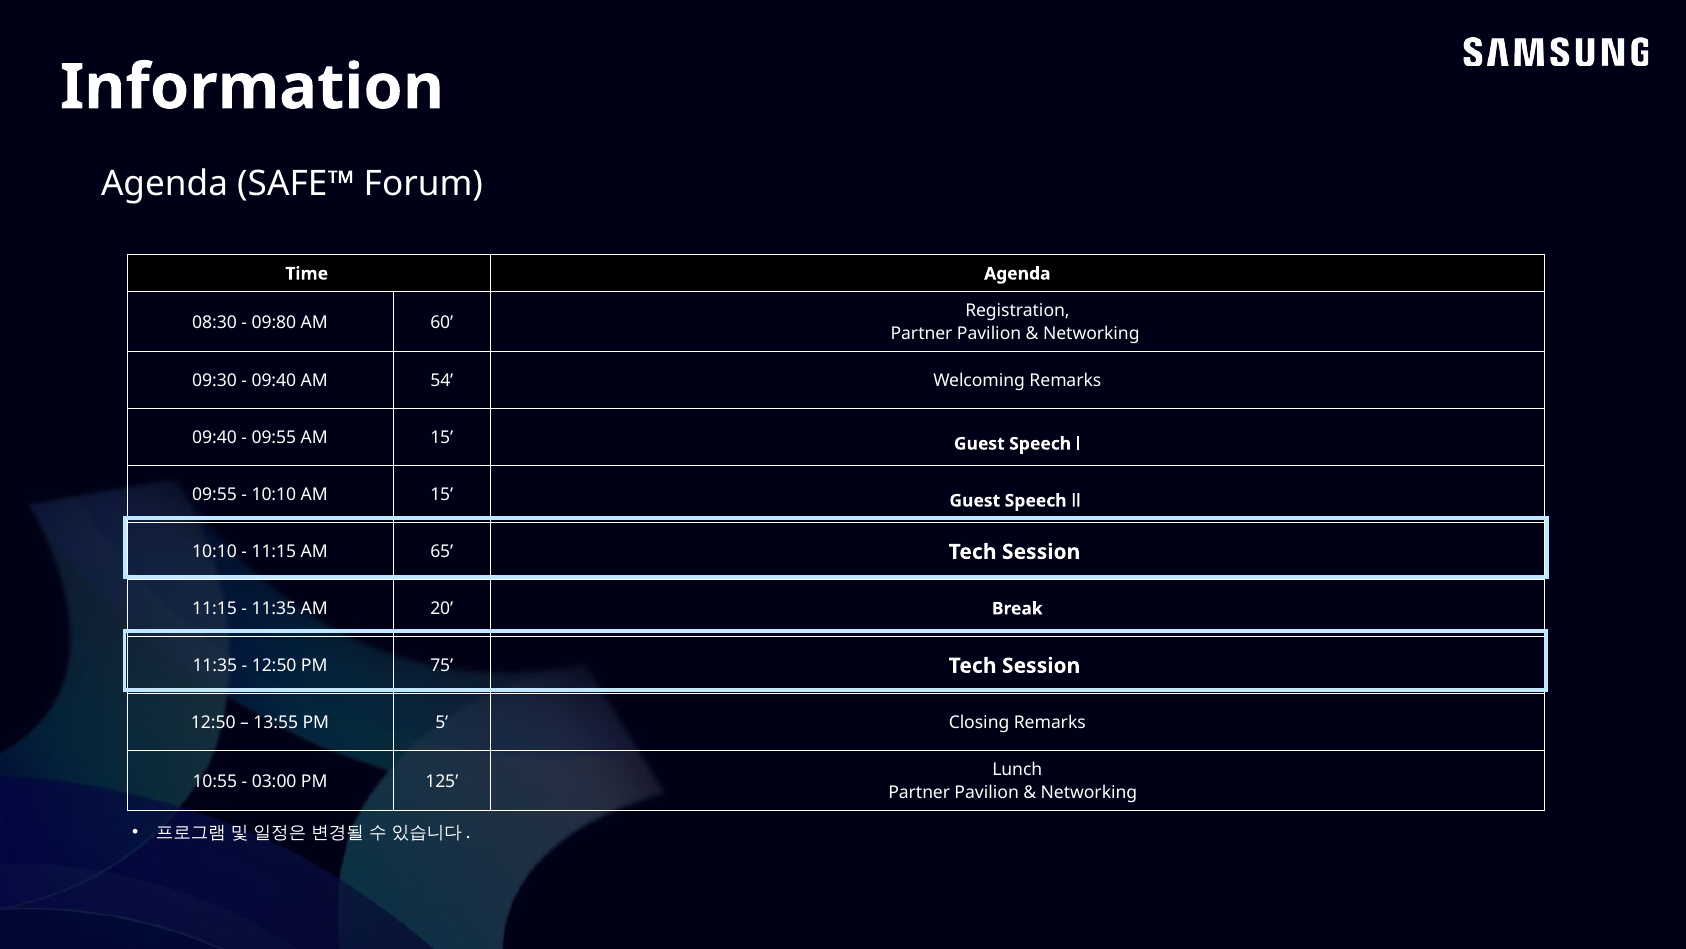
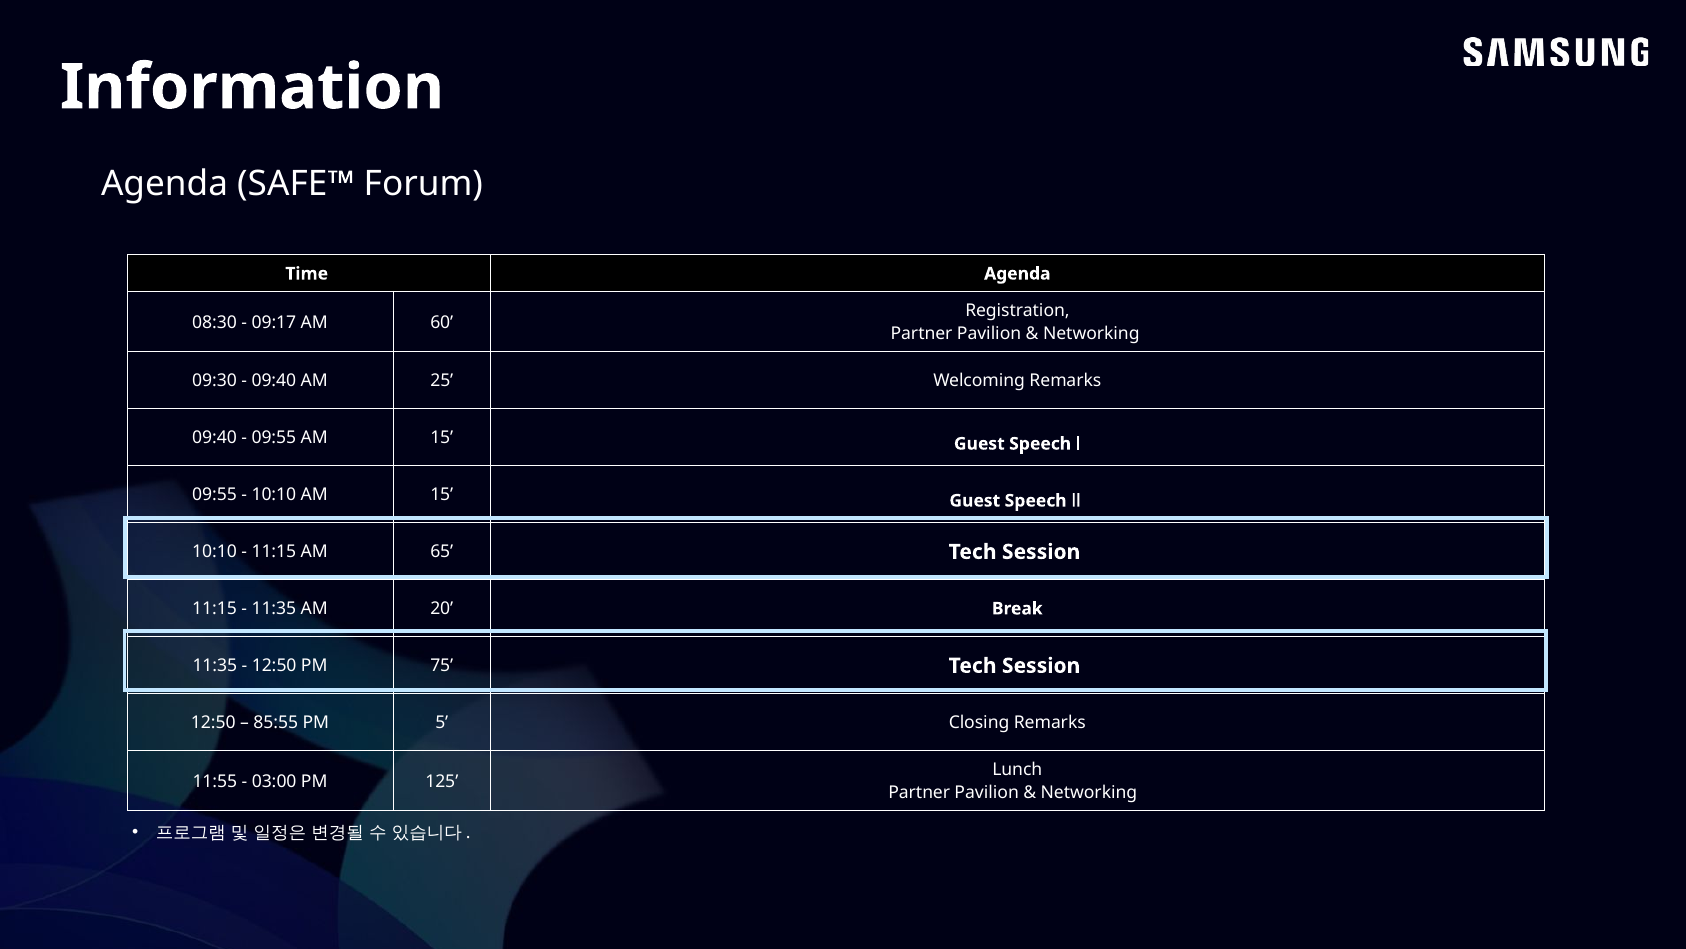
09:80: 09:80 -> 09:17 (274, 322)
54: 54 -> 25 (442, 381)
13:55: 13:55 -> 85:55 (276, 722)
10:55: 10:55 -> 11:55 (215, 781)
